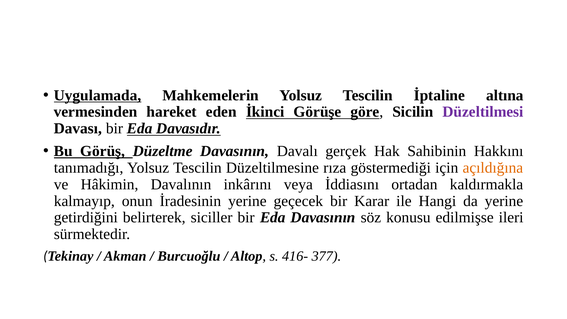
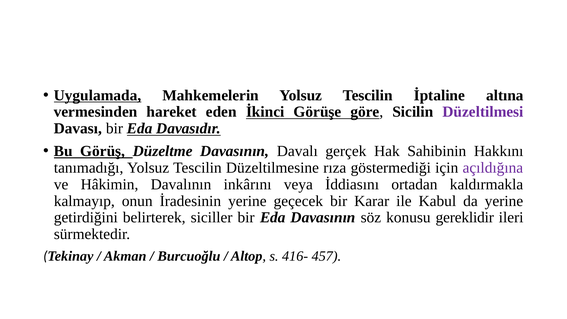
açıldığına colour: orange -> purple (493, 168)
Hangi: Hangi -> Kabul (437, 201)
edilmişse: edilmişse -> gereklidir (465, 218)
377: 377 -> 457 (326, 256)
